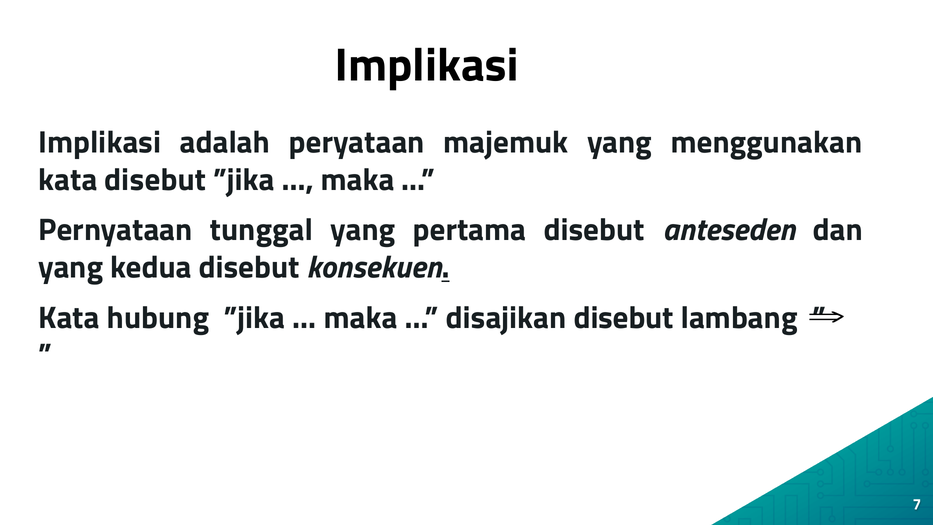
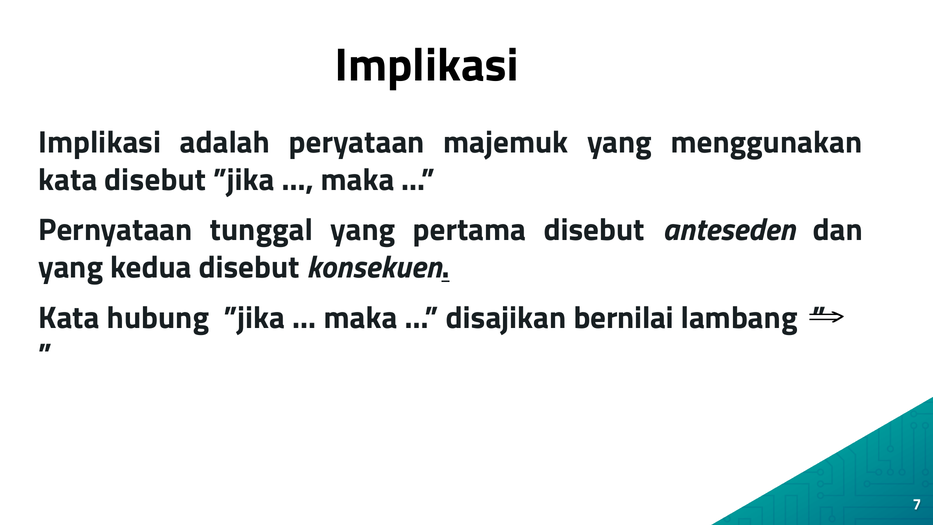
disajikan disebut: disebut -> bernilai (624, 318)
